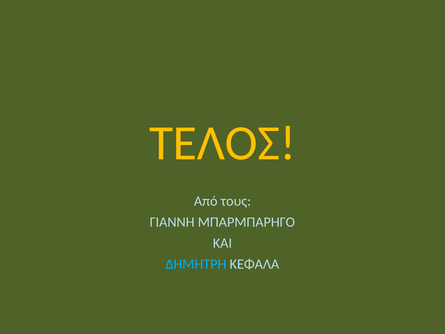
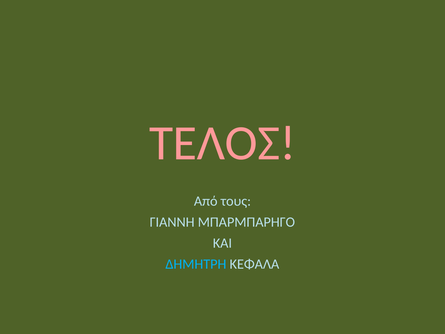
ΤΕΛΟΣ colour: yellow -> pink (223, 143)
